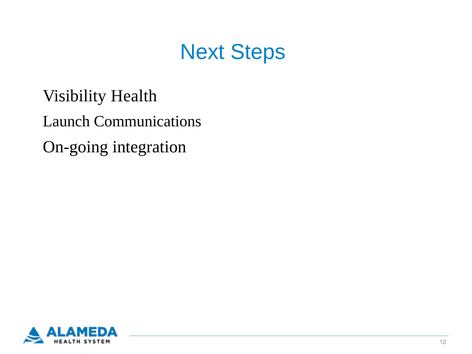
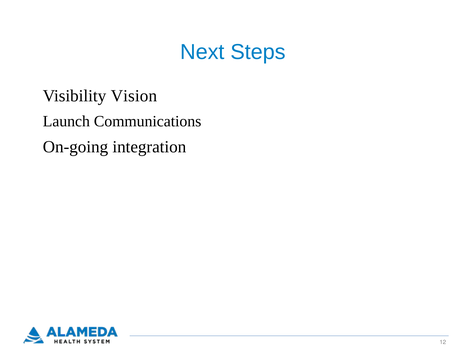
Health: Health -> Vision (134, 96)
